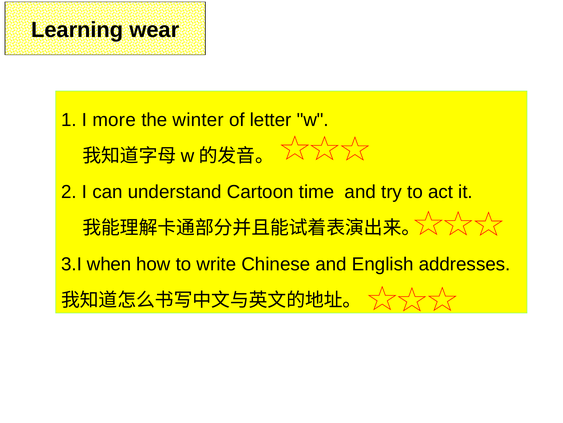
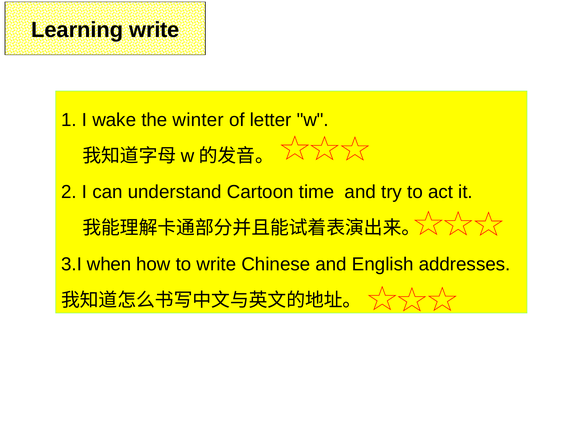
Learning wear: wear -> write (154, 30)
more: more -> wake (114, 120)
